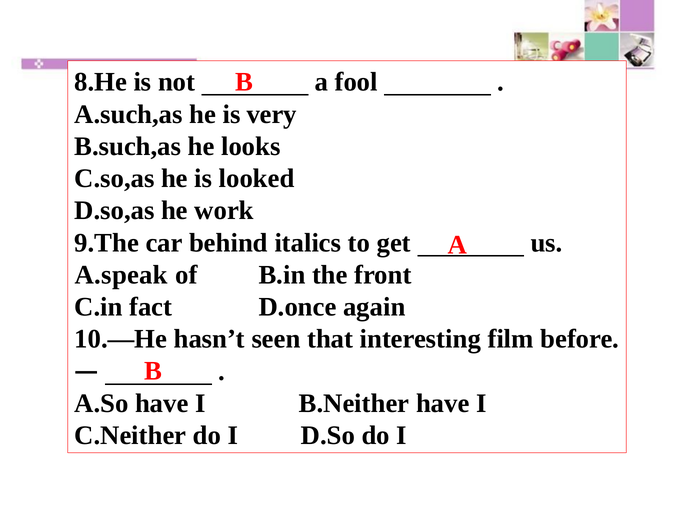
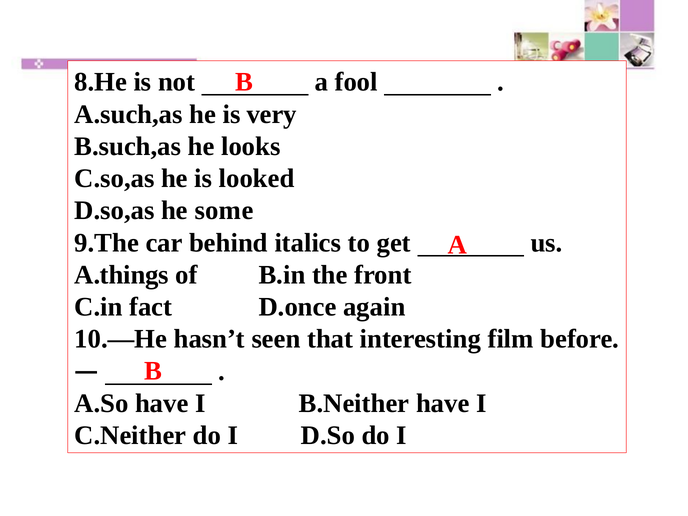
work: work -> some (224, 211)
A.speak: A.speak -> A.things (122, 275)
